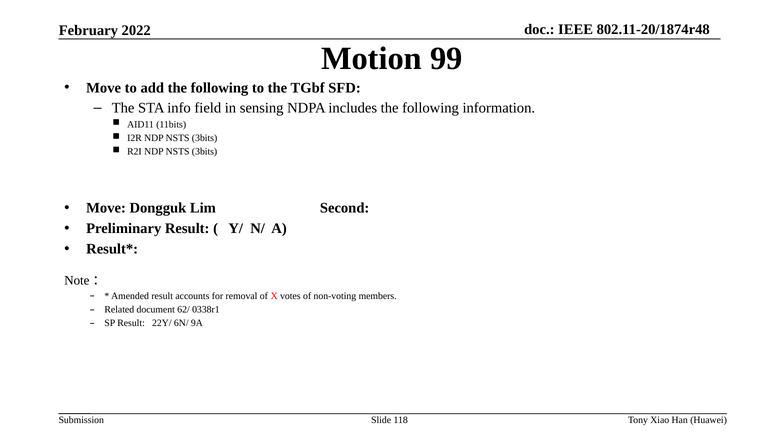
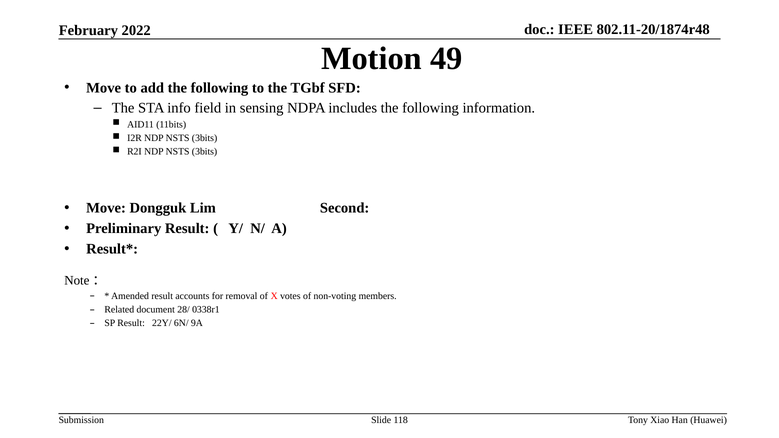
99: 99 -> 49 (446, 59)
62/: 62/ -> 28/ (183, 310)
